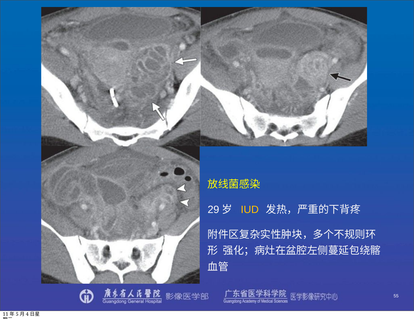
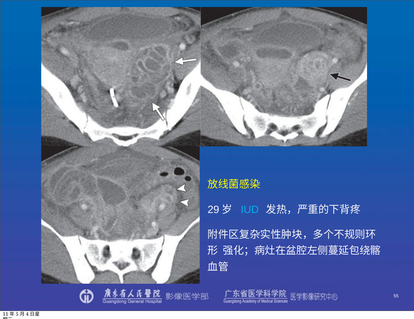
IUD colour: yellow -> light blue (250, 209)
